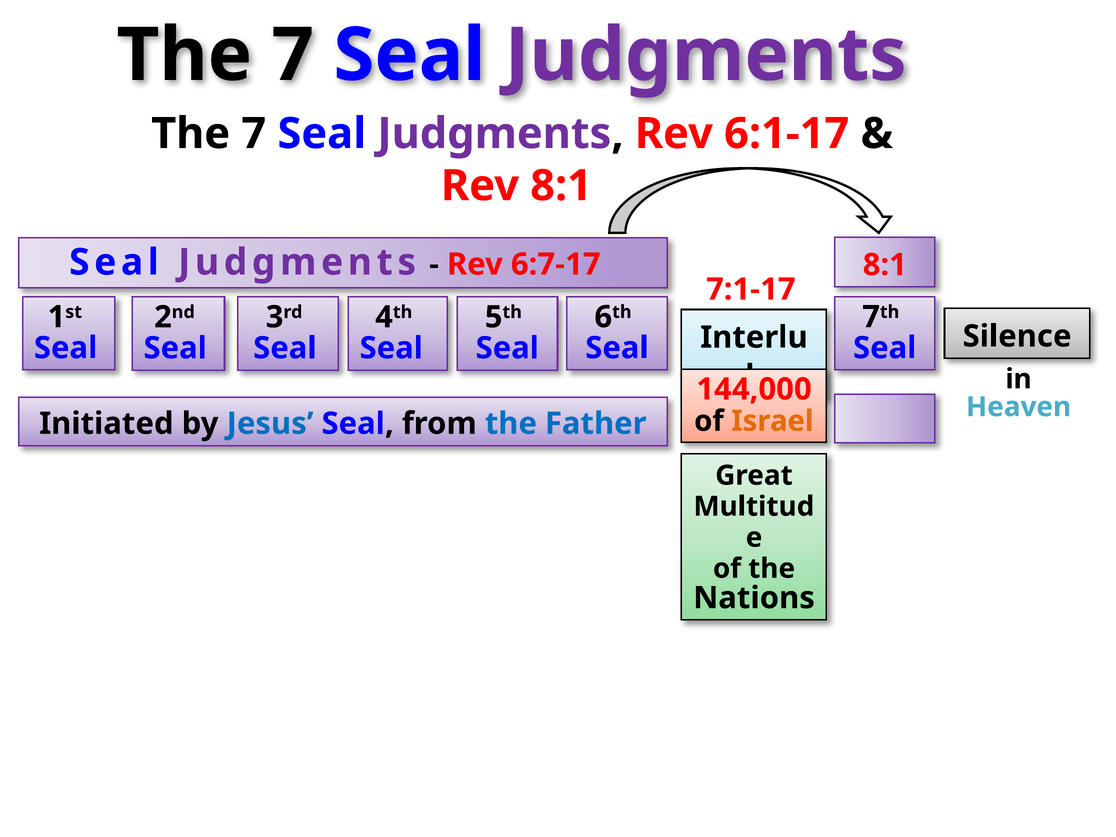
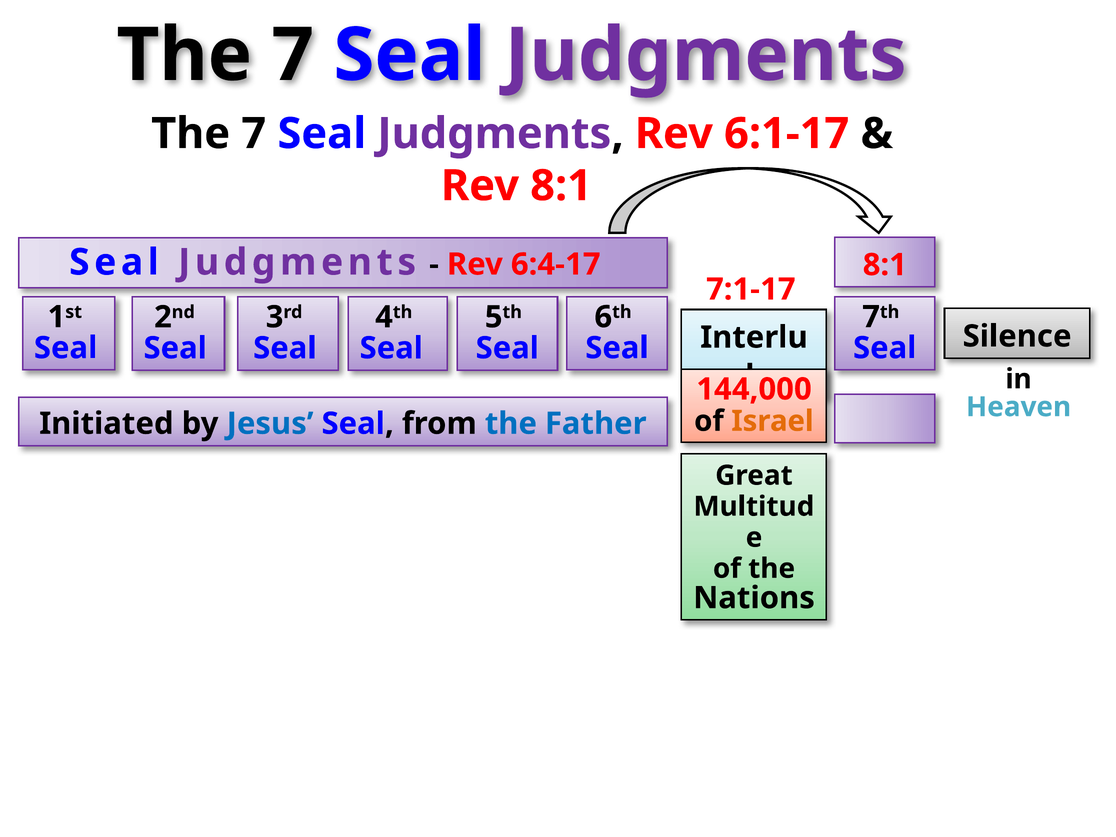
6:7-17: 6:7-17 -> 6:4-17 (556, 264)
